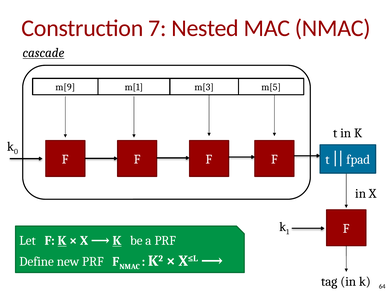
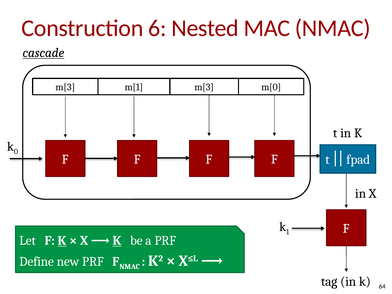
7: 7 -> 6 (157, 28)
m[9: m[9 -> m[3 (65, 87)
m[5: m[5 -> m[0 (271, 87)
